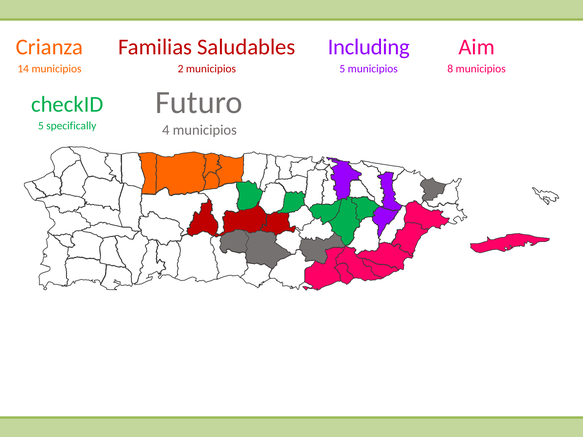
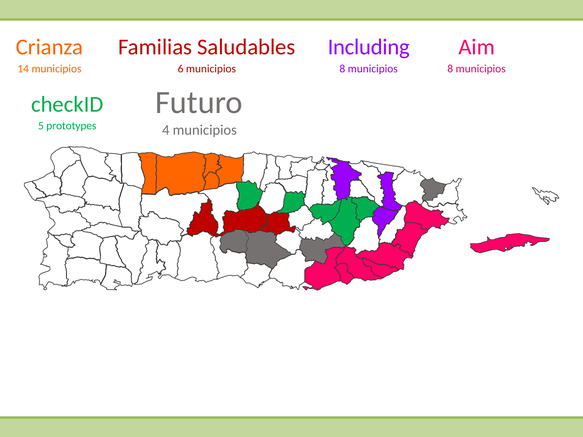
2: 2 -> 6 (181, 69)
municipios 5: 5 -> 8 (342, 69)
specifically: specifically -> prototypes (71, 126)
